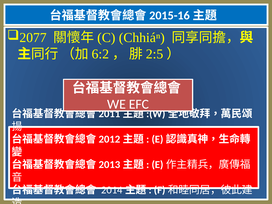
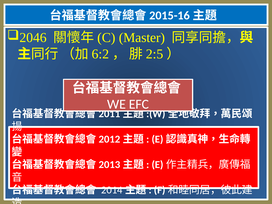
2077: 2077 -> 2046 (33, 38)
Chhiáⁿ: Chhiáⁿ -> Master (142, 38)
